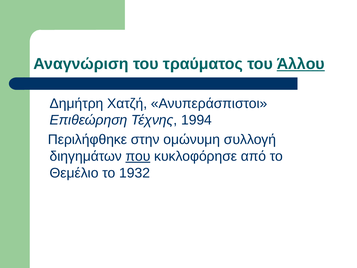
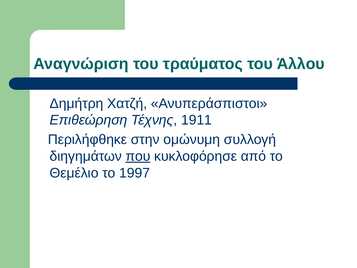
Άλλου underline: present -> none (301, 64)
1994: 1994 -> 1911 (197, 120)
1932: 1932 -> 1997 (135, 173)
